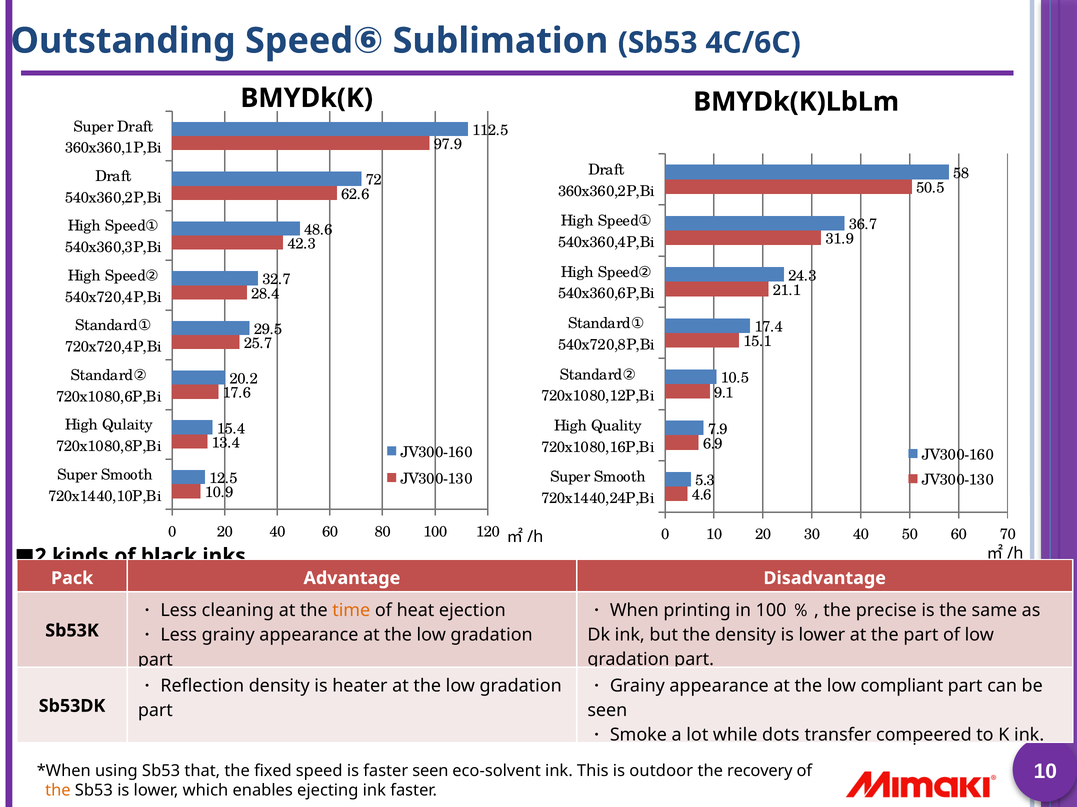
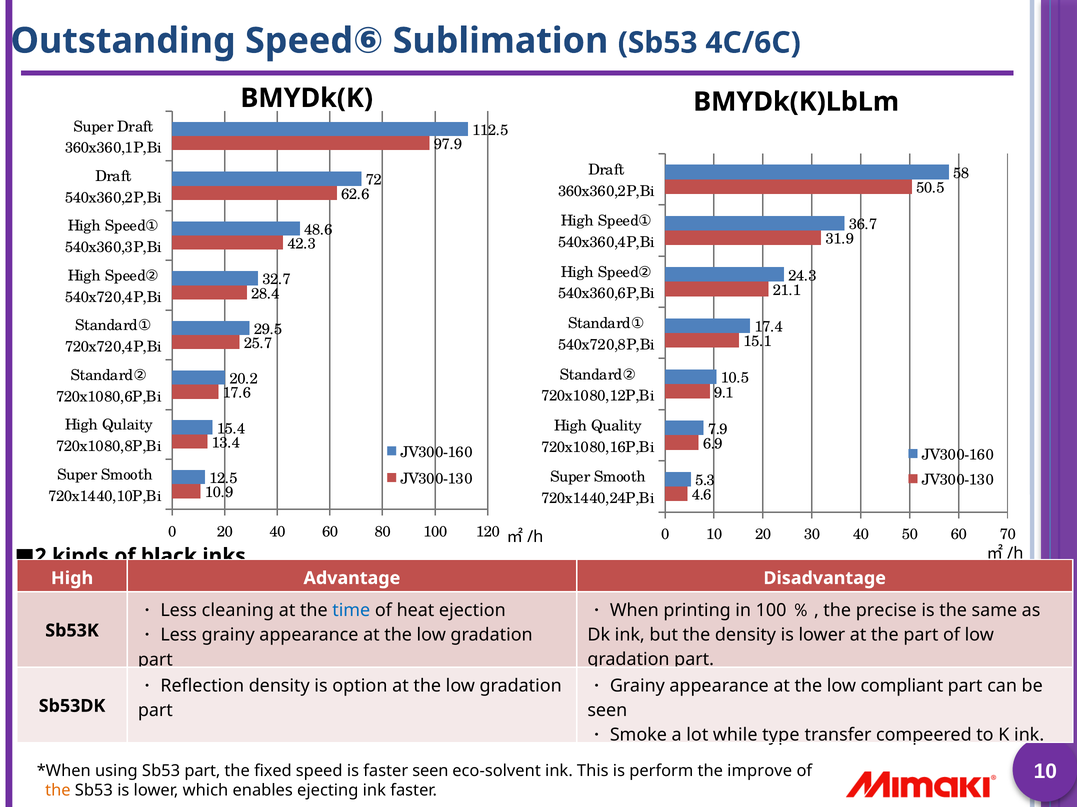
Pack: Pack -> High (72, 579)
time colour: orange -> blue (351, 611)
heater: heater -> option (360, 686)
dots: dots -> type (781, 736)
Sb53 that: that -> part (202, 771)
outdoor: outdoor -> perform (661, 771)
recovery: recovery -> improve (760, 771)
